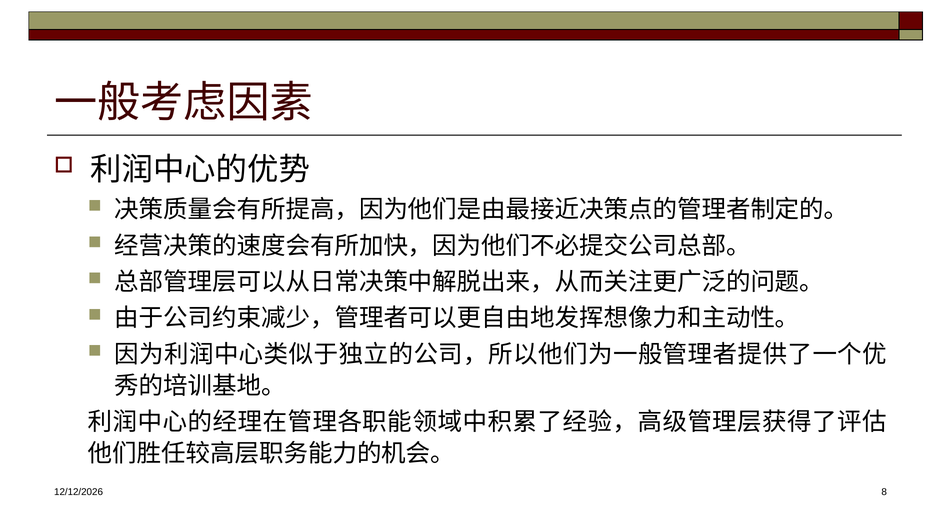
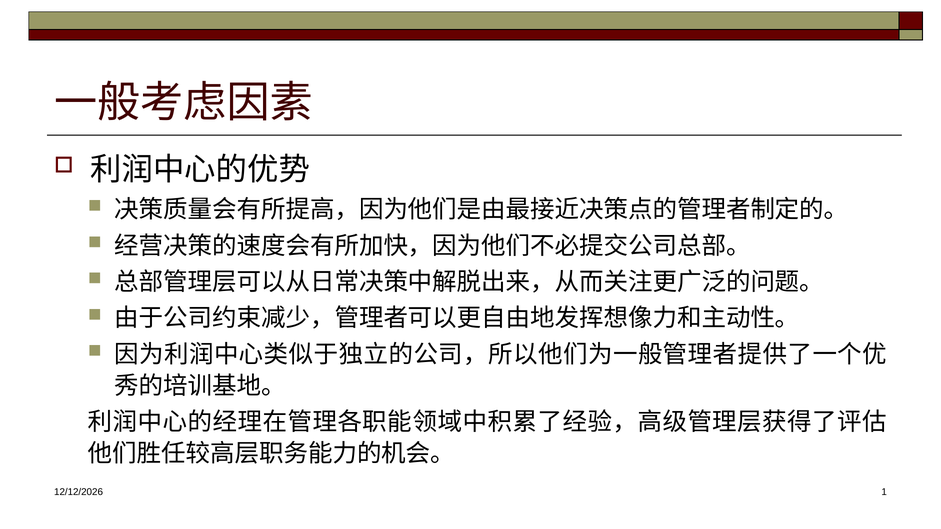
8: 8 -> 1 (884, 492)
